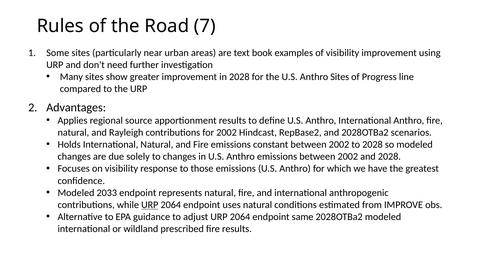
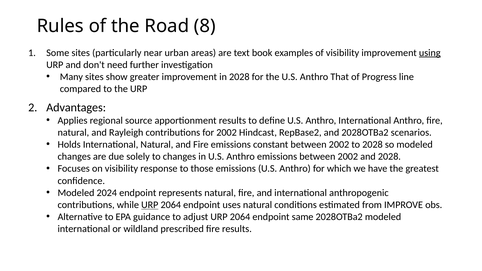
7: 7 -> 8 (205, 26)
using underline: none -> present (430, 53)
Anthro Sites: Sites -> That (340, 77)
2033: 2033 -> 2024 (107, 193)
